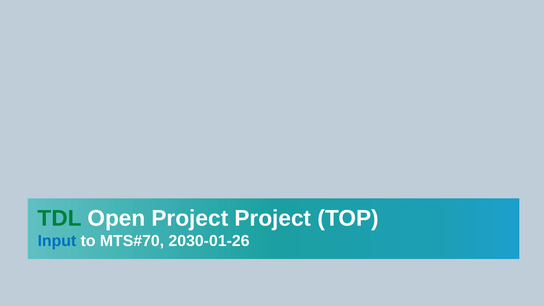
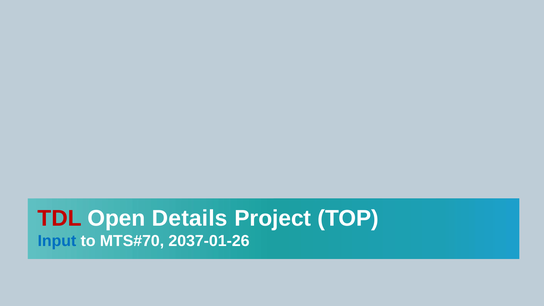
TDL colour: green -> red (60, 218)
Open Project: Project -> Details (190, 218)
2030-01-26: 2030-01-26 -> 2037-01-26 (209, 241)
